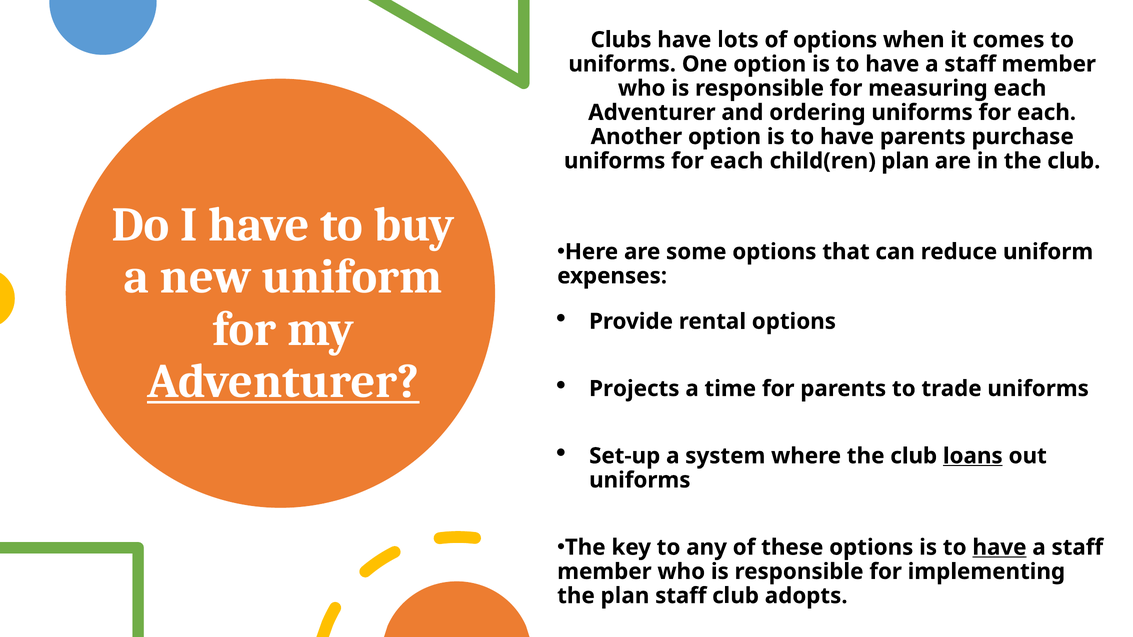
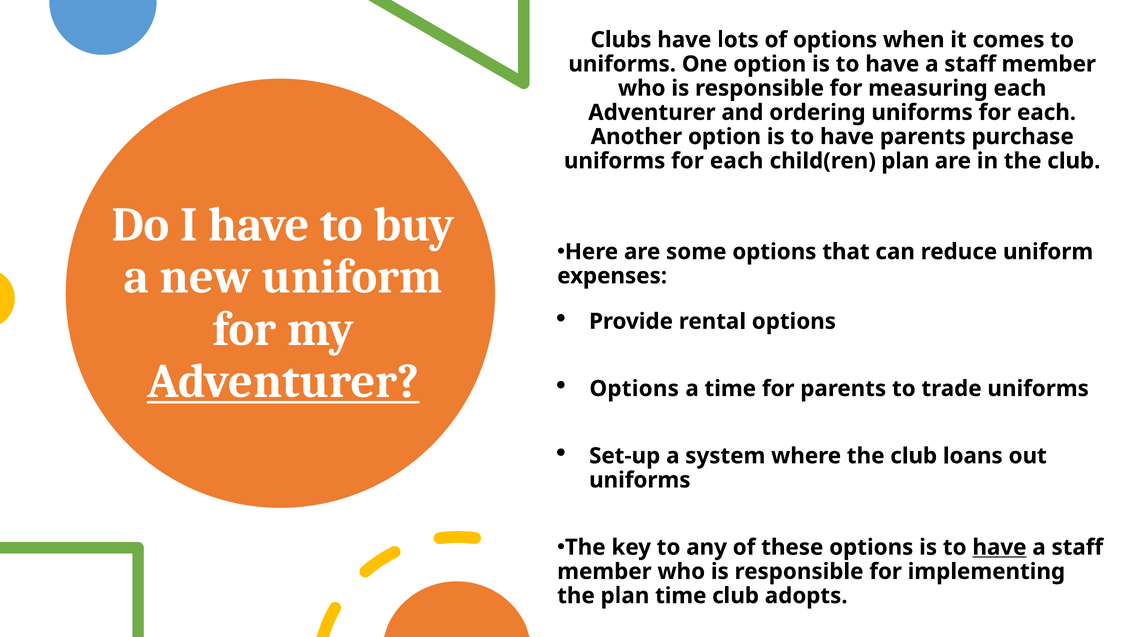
Projects: Projects -> Options (634, 389)
loans underline: present -> none (973, 456)
plan staff: staff -> time (681, 596)
